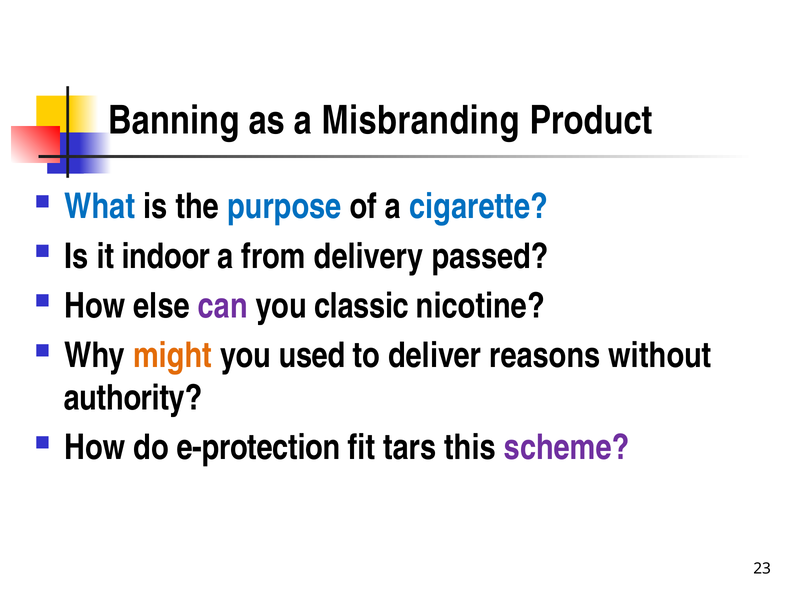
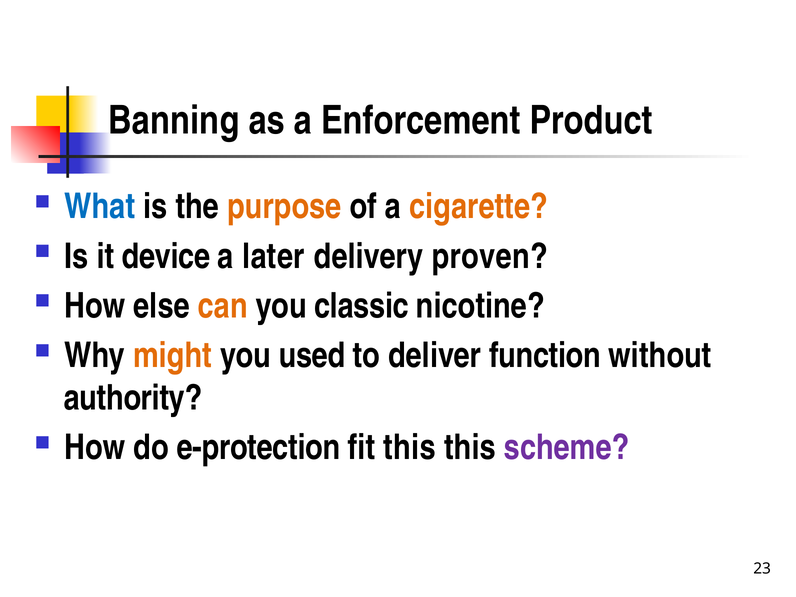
Misbranding: Misbranding -> Enforcement (421, 121)
purpose colour: blue -> orange (284, 207)
cigarette colour: blue -> orange (478, 207)
indoor: indoor -> device (166, 256)
from: from -> later (273, 256)
passed: passed -> proven (490, 256)
can colour: purple -> orange (223, 306)
reasons: reasons -> function (545, 355)
fit tars: tars -> this (410, 447)
